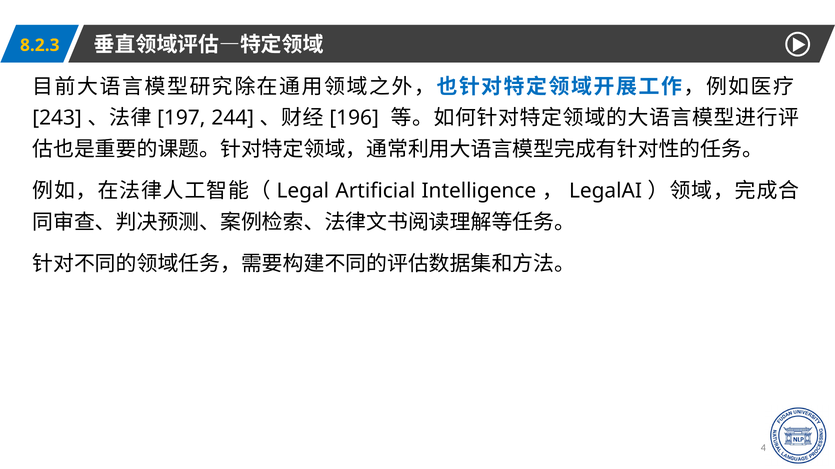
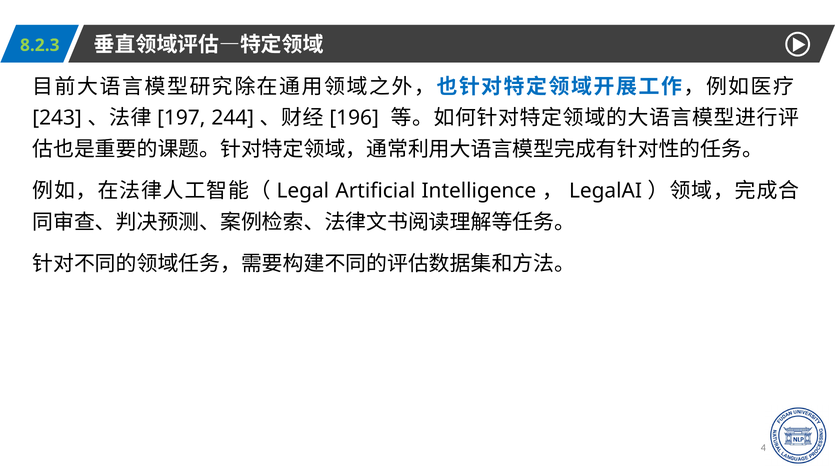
8.2.3 colour: yellow -> light green (40, 45)
